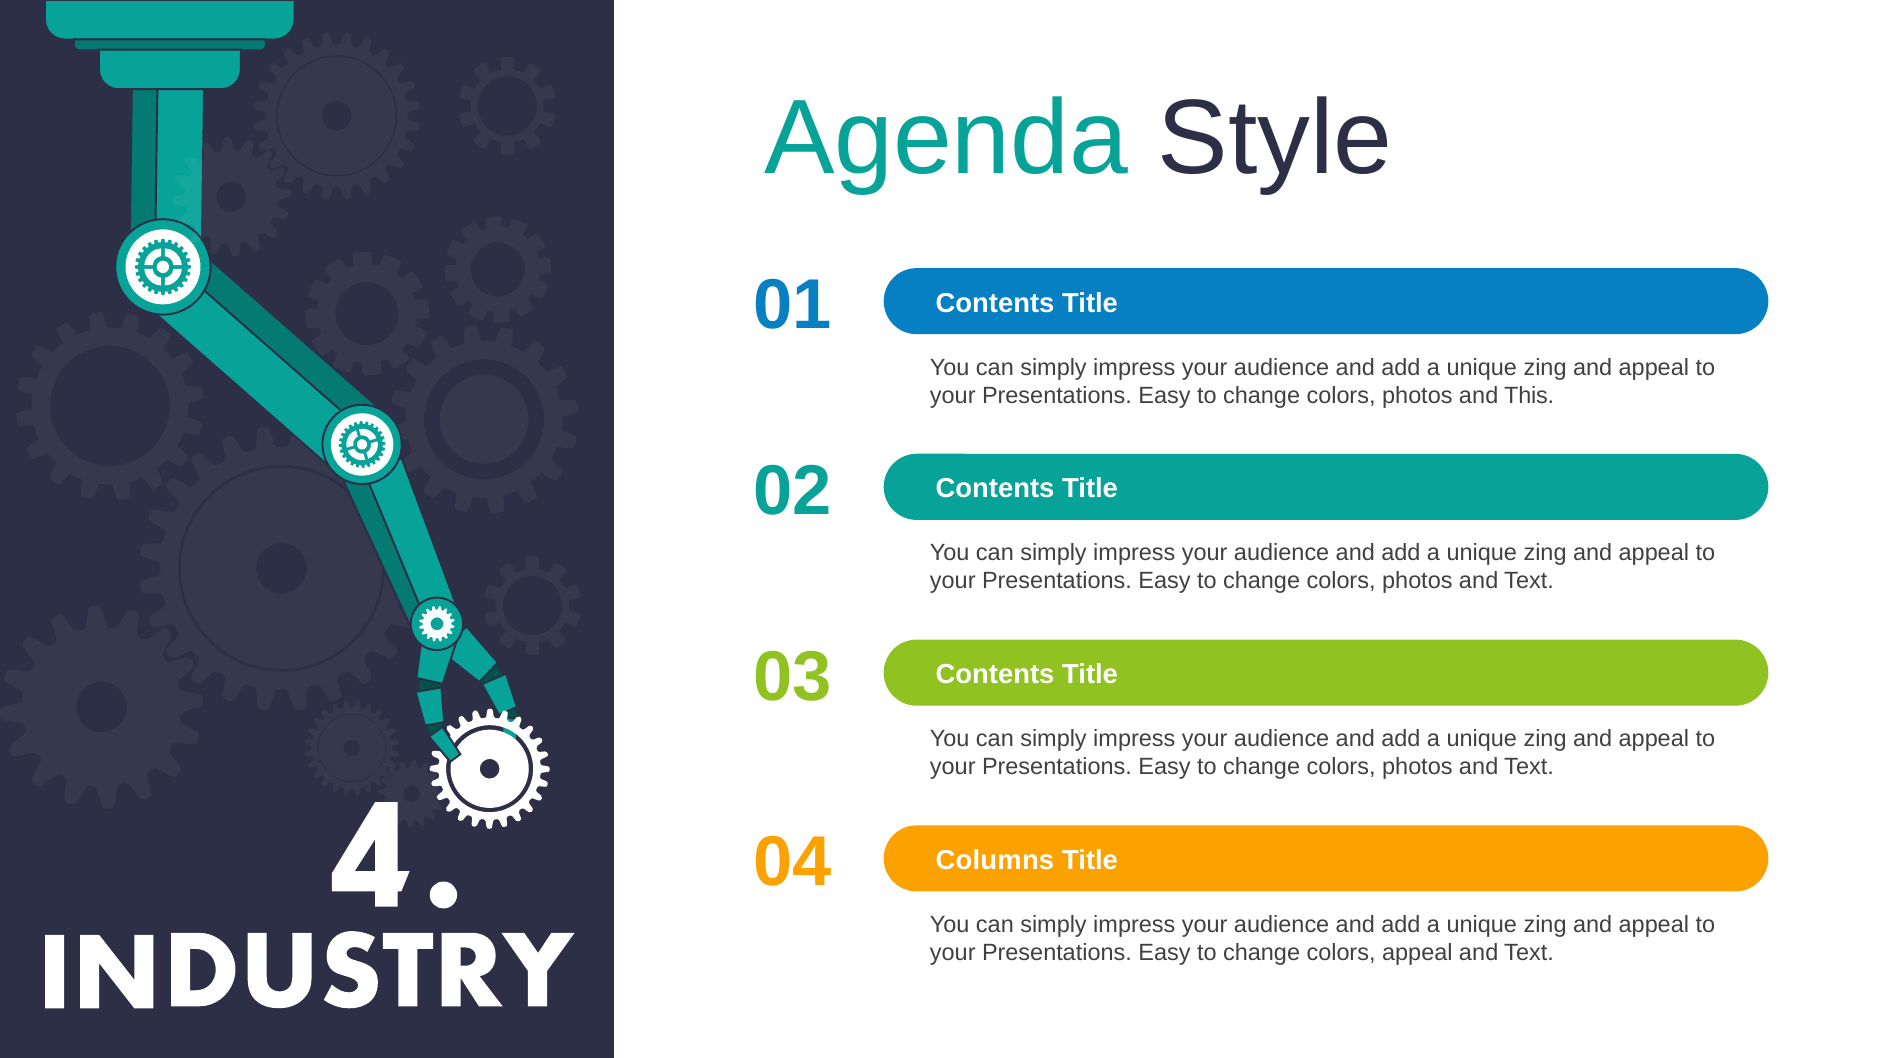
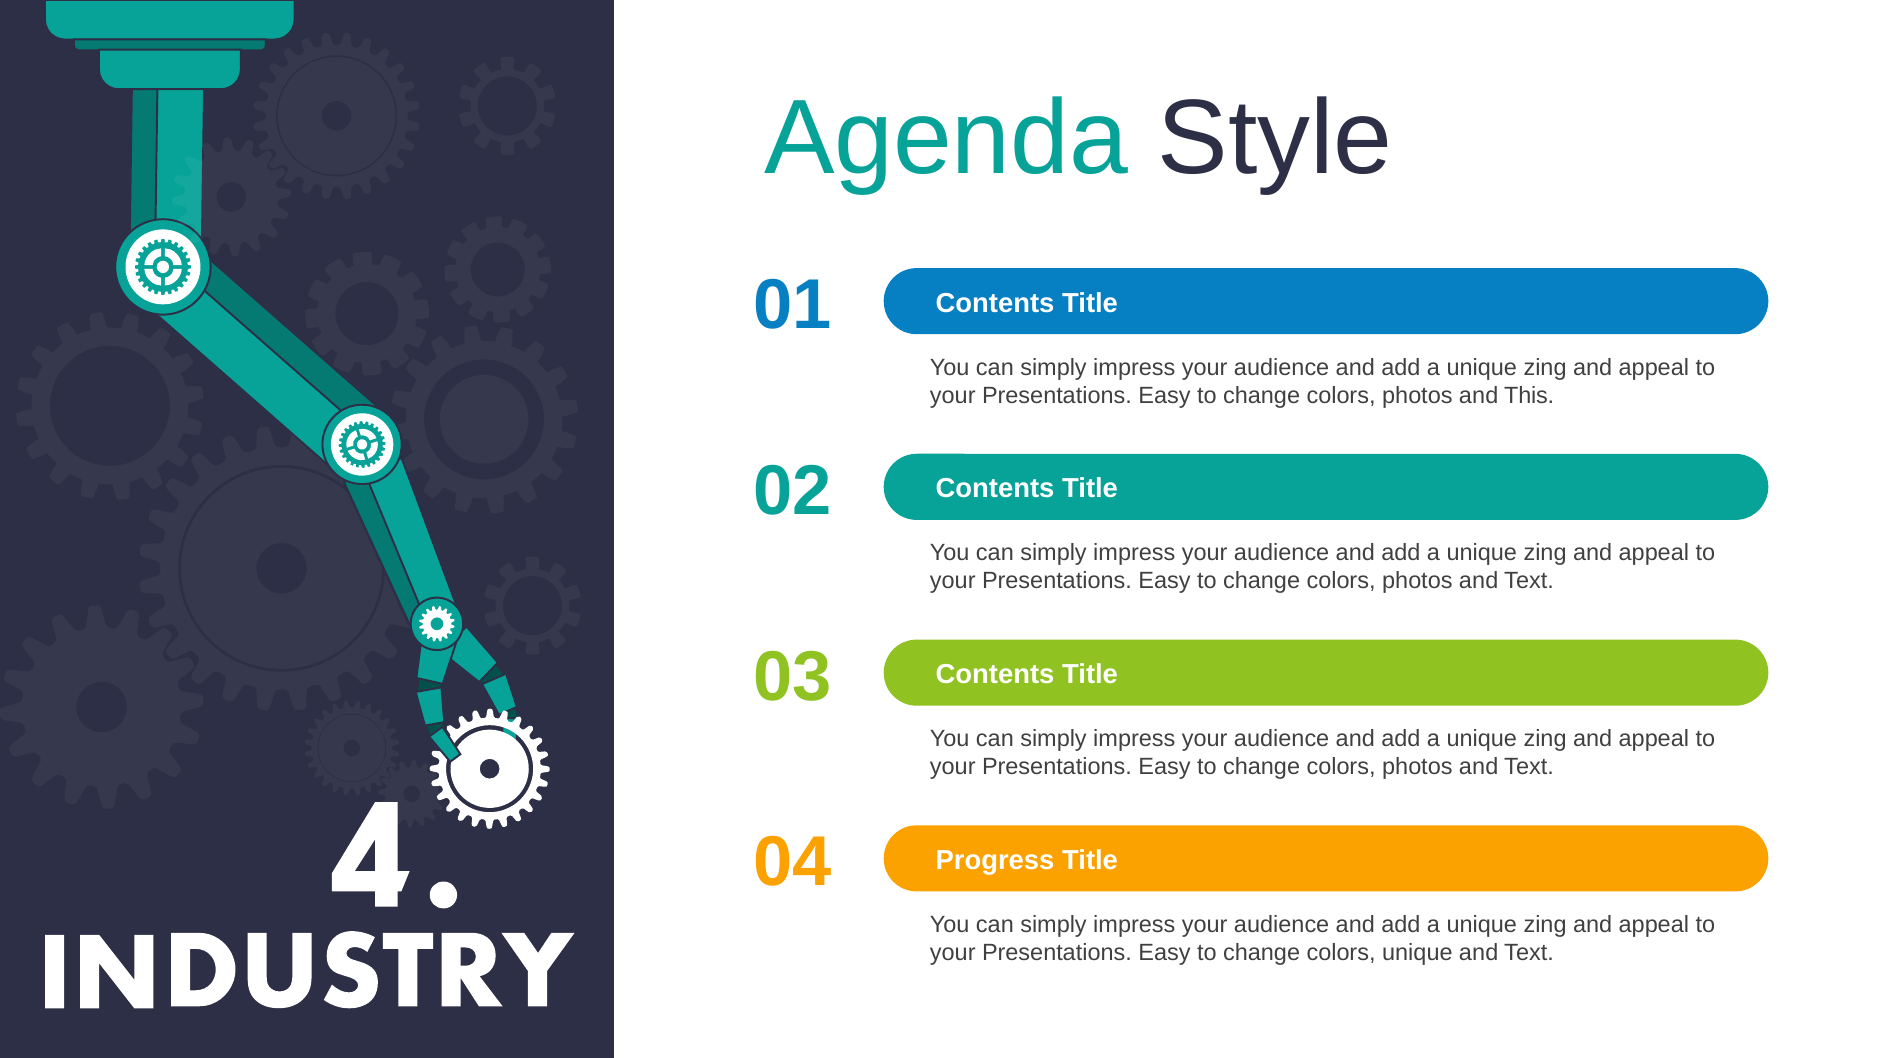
Columns: Columns -> Progress (995, 860)
colors appeal: appeal -> unique (1417, 952)
